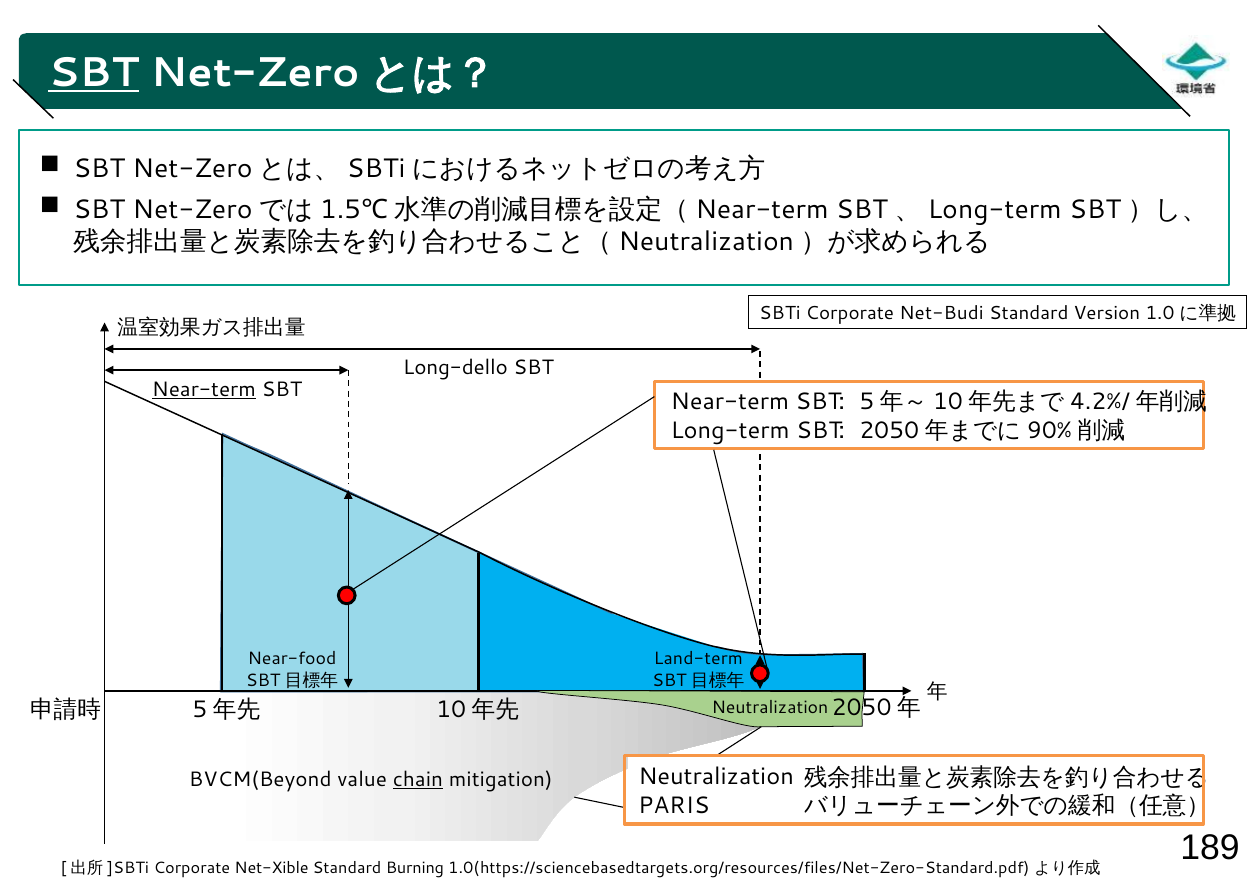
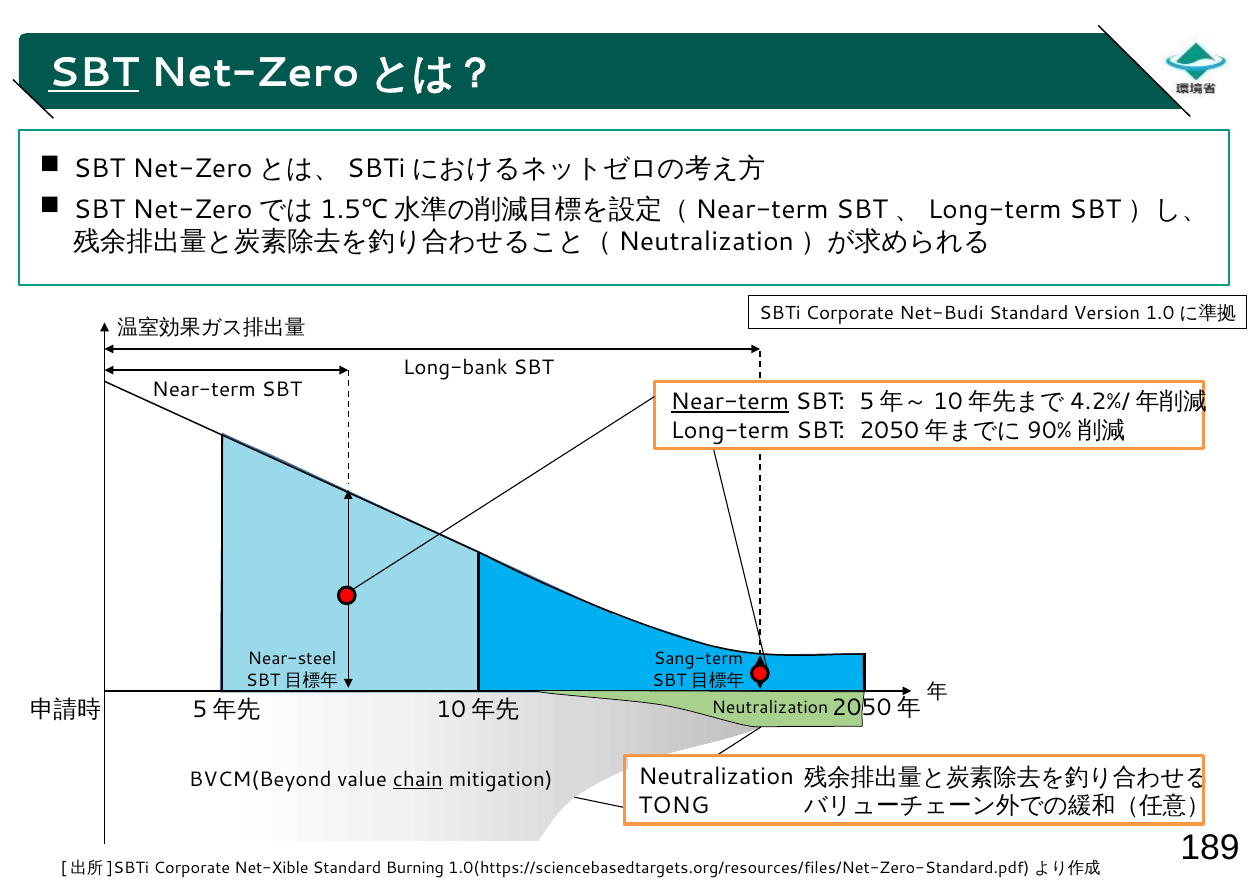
Long-dello: Long-dello -> Long-bank (455, 367)
Near-term underline: present -> none (204, 389)
Near-term underline: none -> present (730, 402)
Near-food: Near-food -> Near-steel (292, 658)
Land-term: Land-term -> Sang-term (698, 658)
PARIS: PARIS -> TONG (674, 805)
